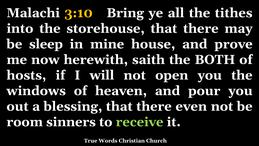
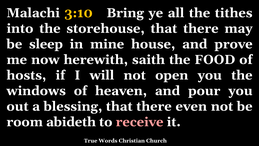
BOTH: BOTH -> FOOD (215, 60)
sinners: sinners -> abideth (71, 122)
receive colour: light green -> pink (140, 122)
